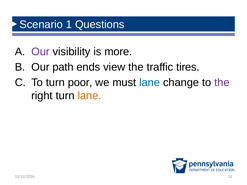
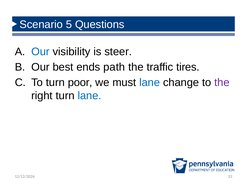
1: 1 -> 5 (69, 24)
Our colour: purple -> blue (40, 52)
more: more -> steer (118, 52)
path: path -> best (63, 67)
view: view -> path (114, 67)
lane colour: orange -> blue (90, 96)
